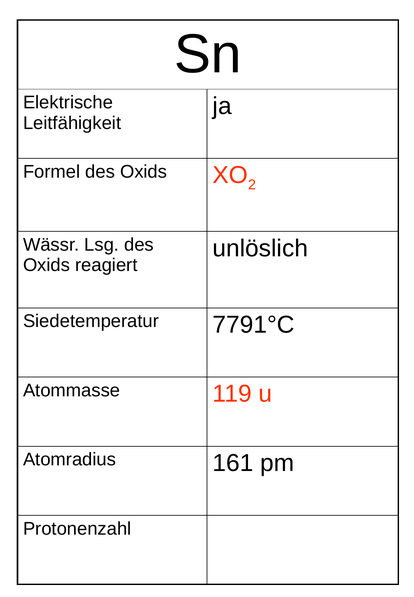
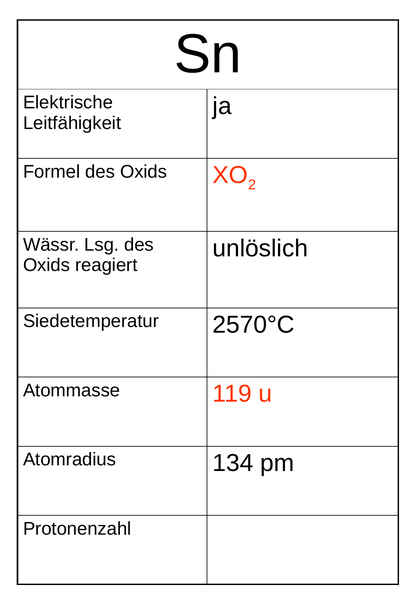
7791°C: 7791°C -> 2570°C (254, 325)
161: 161 -> 134 (233, 464)
